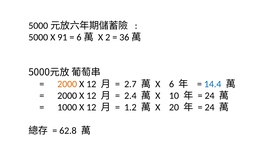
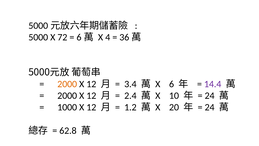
91: 91 -> 72 (62, 37)
2: 2 -> 4 (108, 37)
2.7: 2.7 -> 3.4 (130, 84)
14.4 colour: blue -> purple (213, 84)
